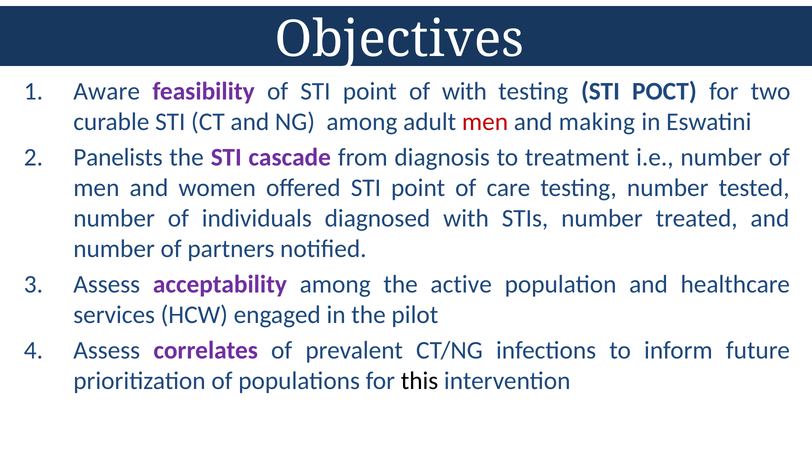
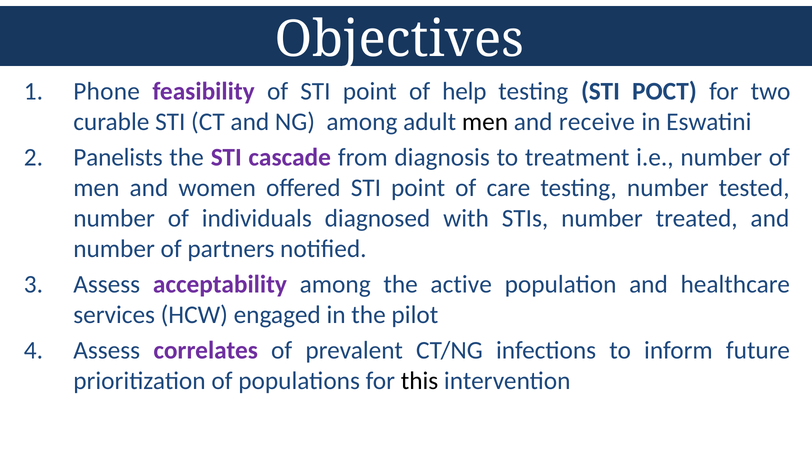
Aware: Aware -> Phone (107, 91)
of with: with -> help (464, 91)
men colour: red -> black (485, 122)
making: making -> receive (597, 122)
